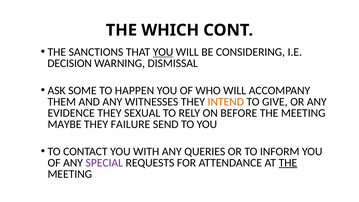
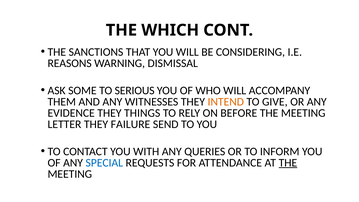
YOU underline: present -> none (163, 52)
DECISION: DECISION -> REASONS (70, 63)
HAPPEN: HAPPEN -> SERIOUS (135, 90)
SEXUAL: SEXUAL -> THINGS (142, 113)
MAYBE: MAYBE -> LETTER (64, 124)
SPECIAL colour: purple -> blue (104, 163)
